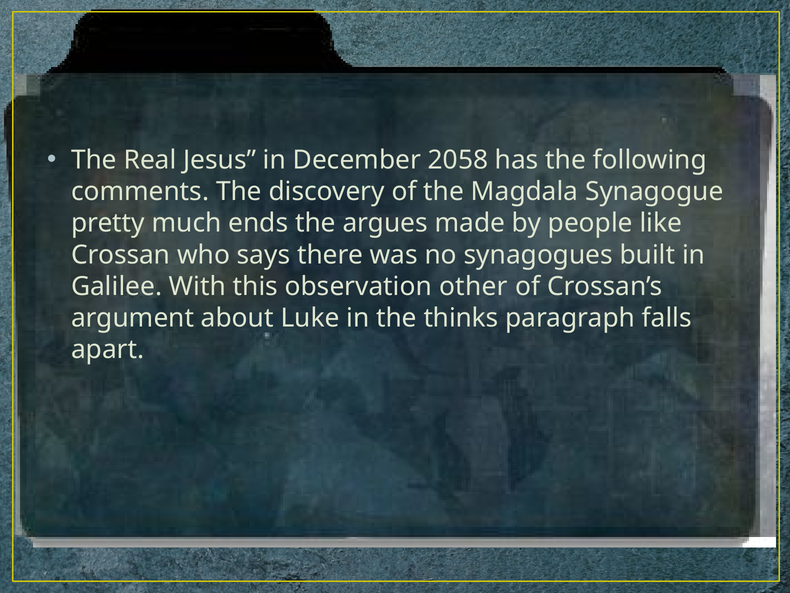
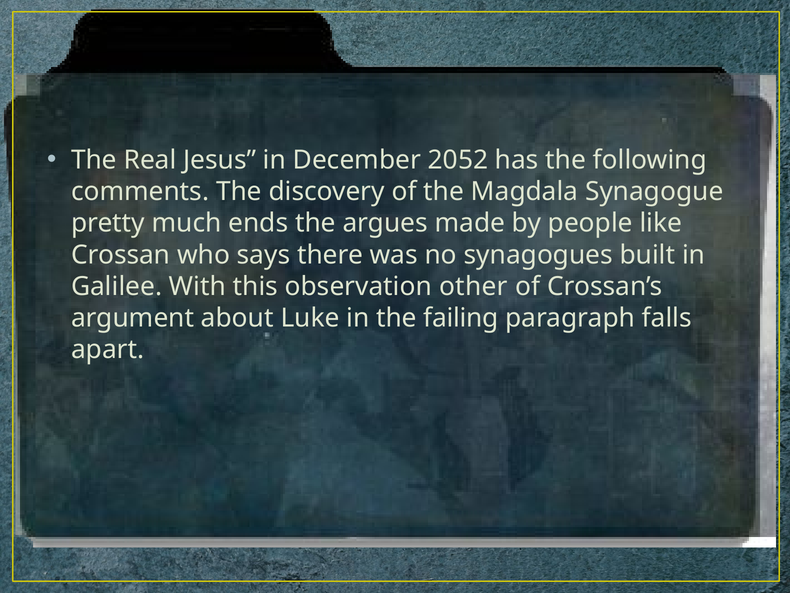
2058: 2058 -> 2052 (458, 160)
thinks: thinks -> failing (461, 318)
